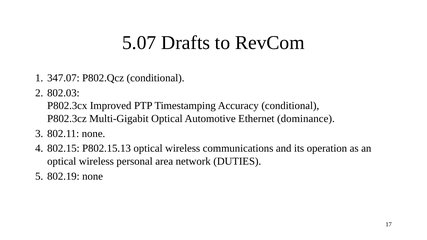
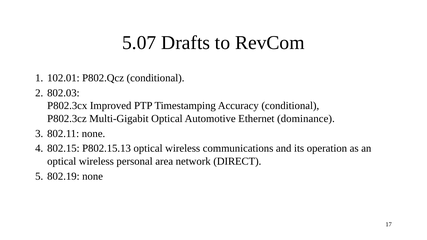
347.07: 347.07 -> 102.01 (63, 78)
DUTIES: DUTIES -> DIRECT (237, 161)
